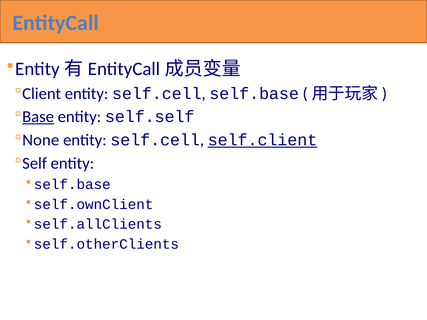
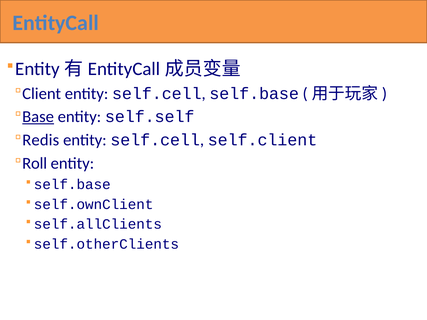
None: None -> Redis (41, 140)
self.client underline: present -> none (263, 140)
Self: Self -> Roll (35, 163)
